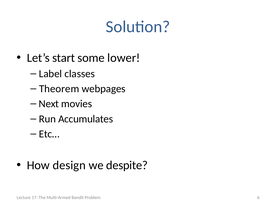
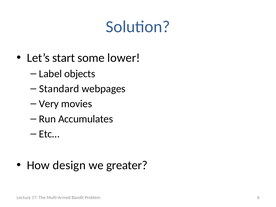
classes: classes -> objects (80, 74)
Theorem: Theorem -> Standard (59, 89)
Next: Next -> Very (49, 104)
despite: despite -> greater (127, 165)
